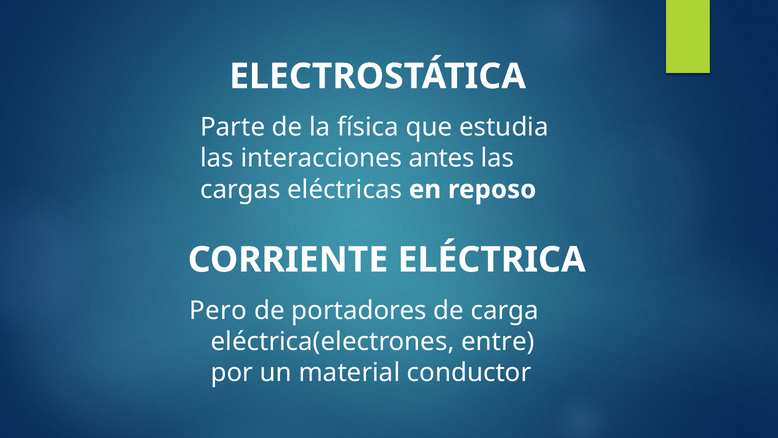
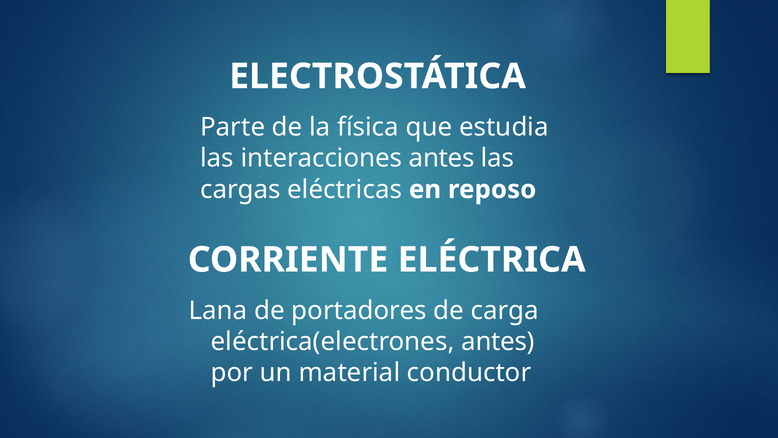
Pero: Pero -> Lana (218, 310)
eléctrica(electrones entre: entre -> antes (498, 341)
